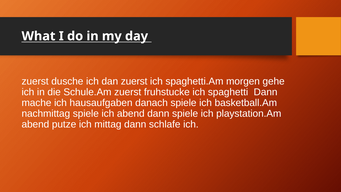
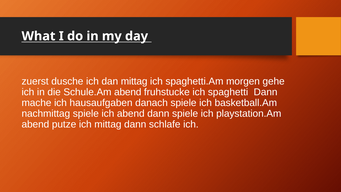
dan zuerst: zuerst -> mittag (134, 81)
Schule.Am zuerst: zuerst -> abend (128, 92)
